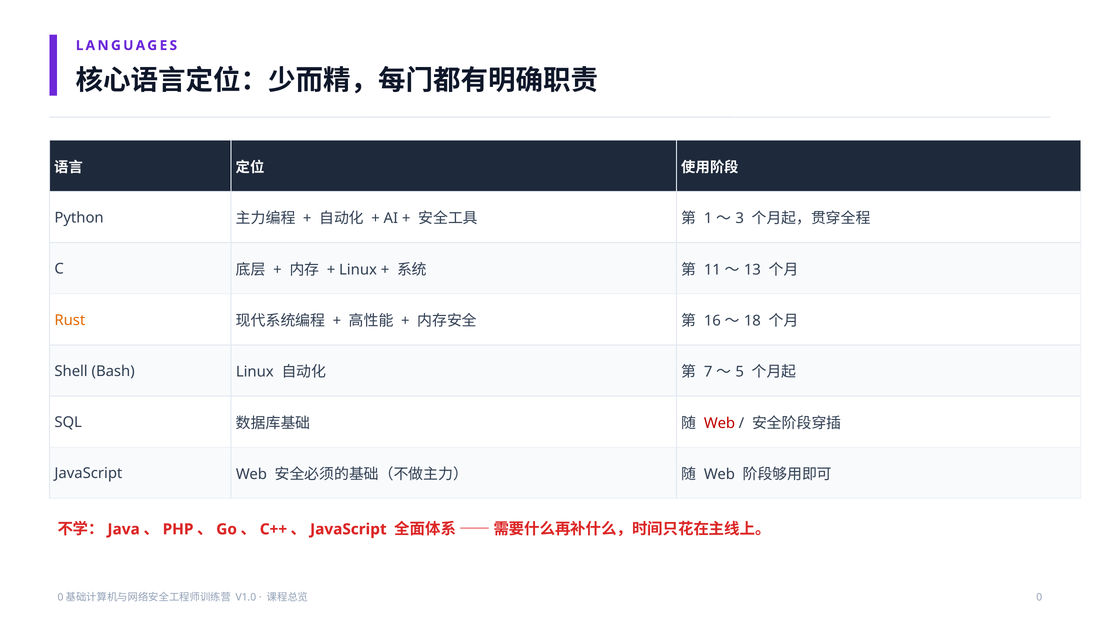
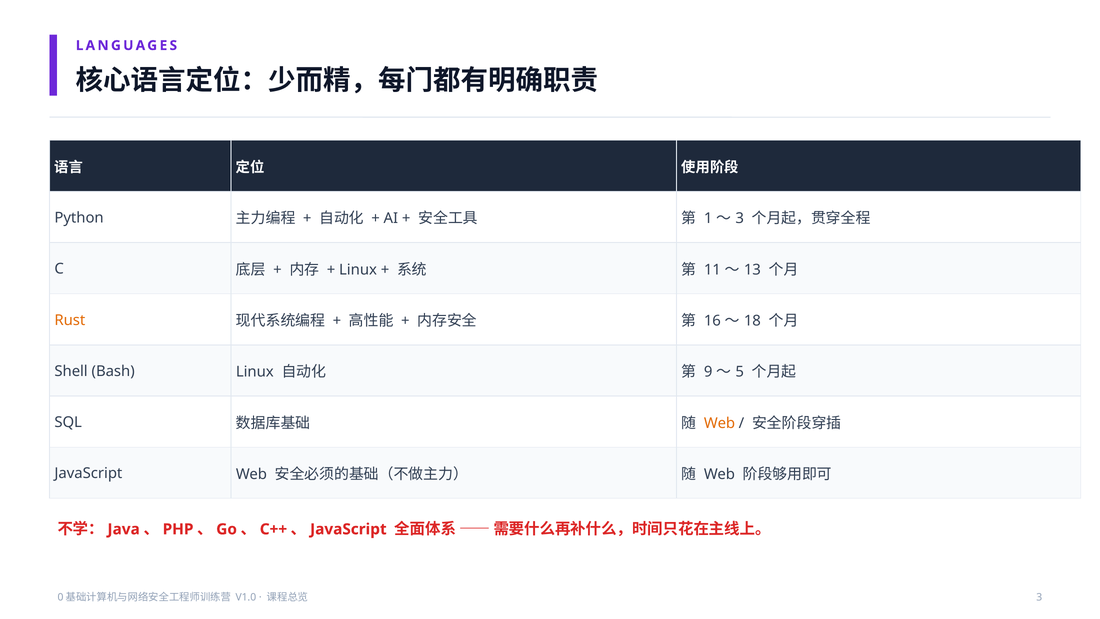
7: 7 -> 9 (708, 372)
Web colour: red -> orange (719, 423)
0: 0 -> 3 (1039, 597)
